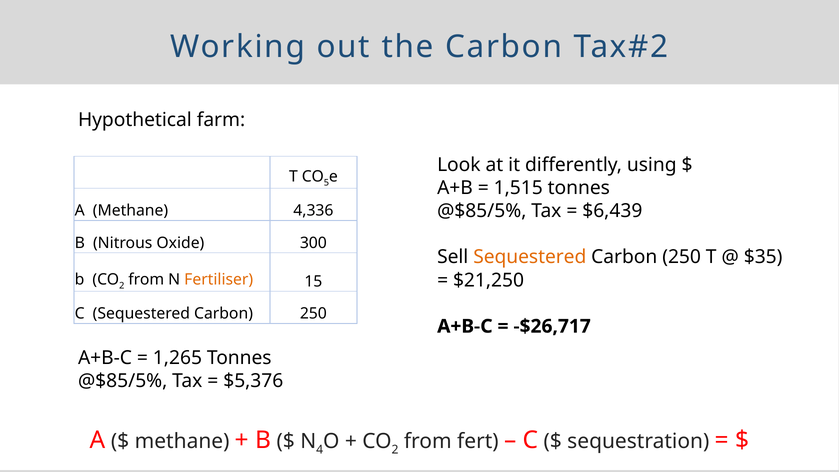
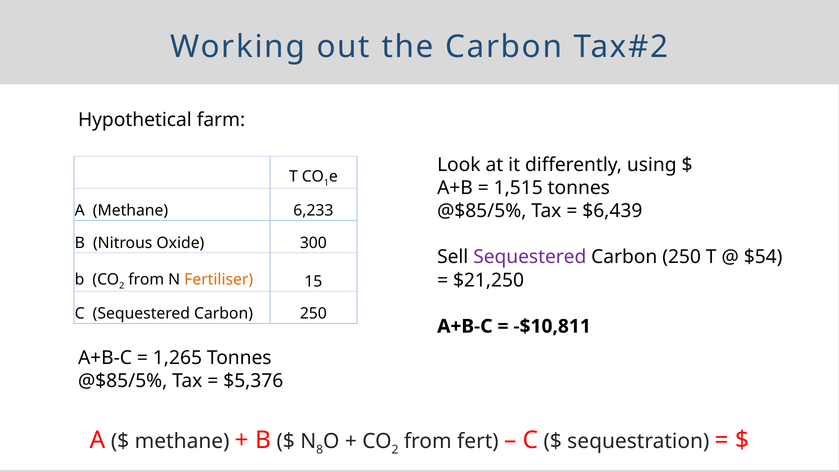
5: 5 -> 1 (326, 183)
4,336: 4,336 -> 6,233 (313, 211)
Sequestered colour: orange -> purple (530, 257)
$35: $35 -> $54 (763, 257)
-$26,717: -$26,717 -> -$10,811 (552, 326)
4: 4 -> 8 (320, 450)
